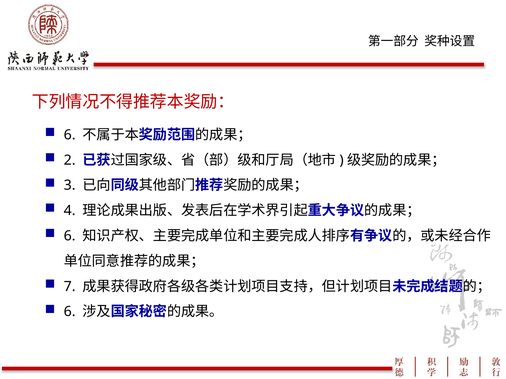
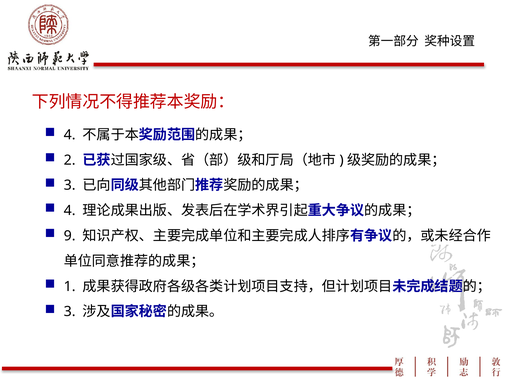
6: 6 -> 4 (70, 135)
6: 6 -> 9 (70, 236)
7: 7 -> 1 (70, 287)
6: 6 -> 3 (70, 312)
